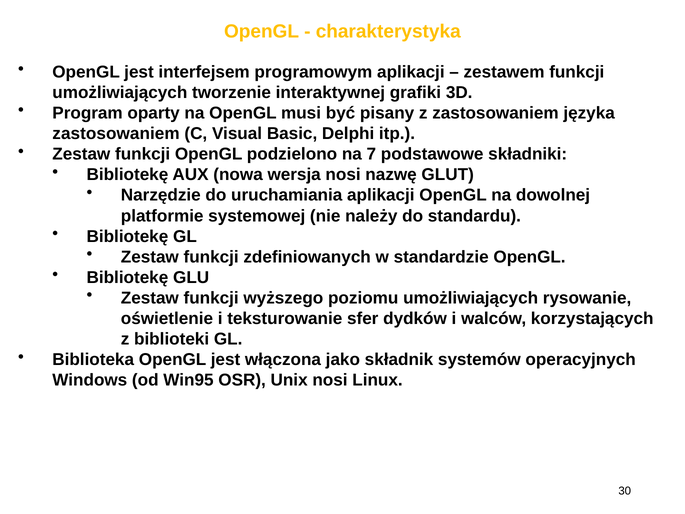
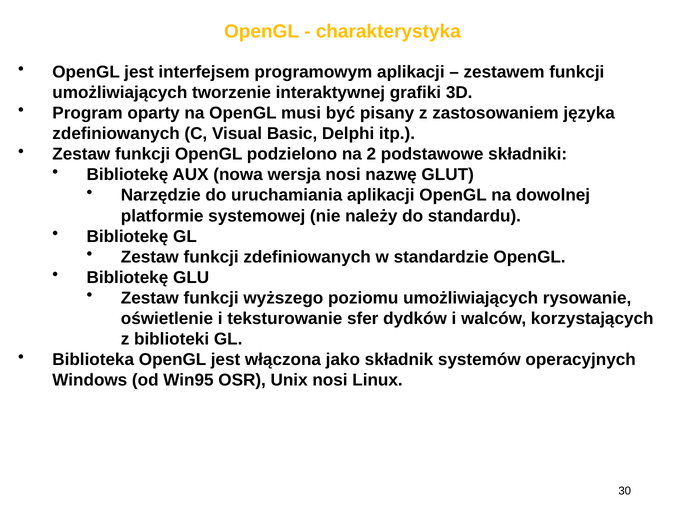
zastosowaniem: zastosowaniem -> zdefiniowanych (116, 134)
7: 7 -> 2 (371, 154)
